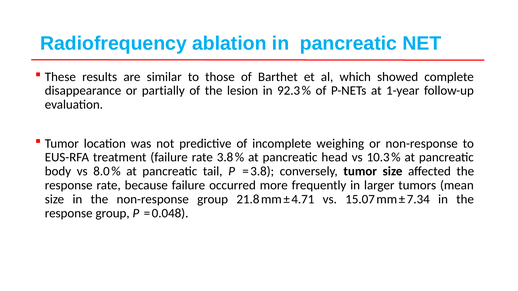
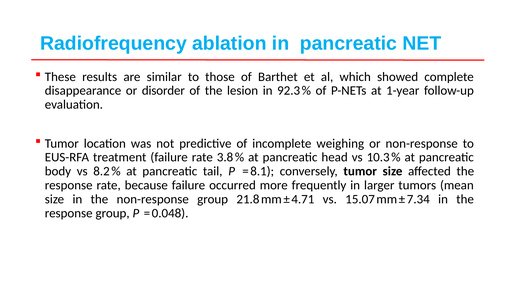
partially: partially -> disorder (163, 91)
8.0: 8.0 -> 8.2 (102, 172)
3.8: 3.8 -> 8.1 (262, 172)
